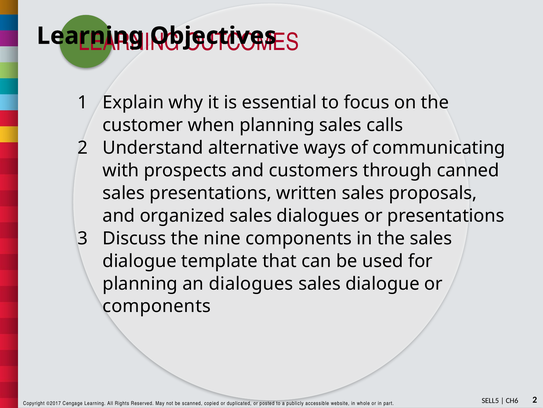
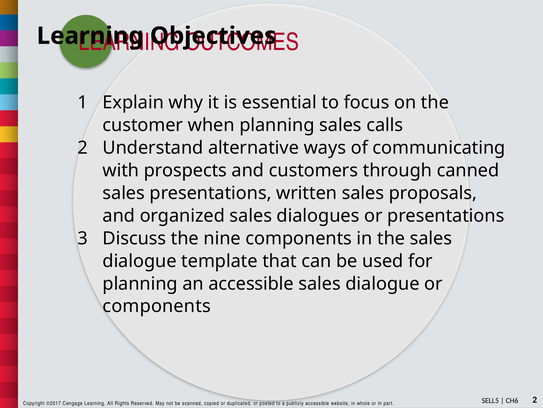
an dialogues: dialogues -> accessible (251, 283)
